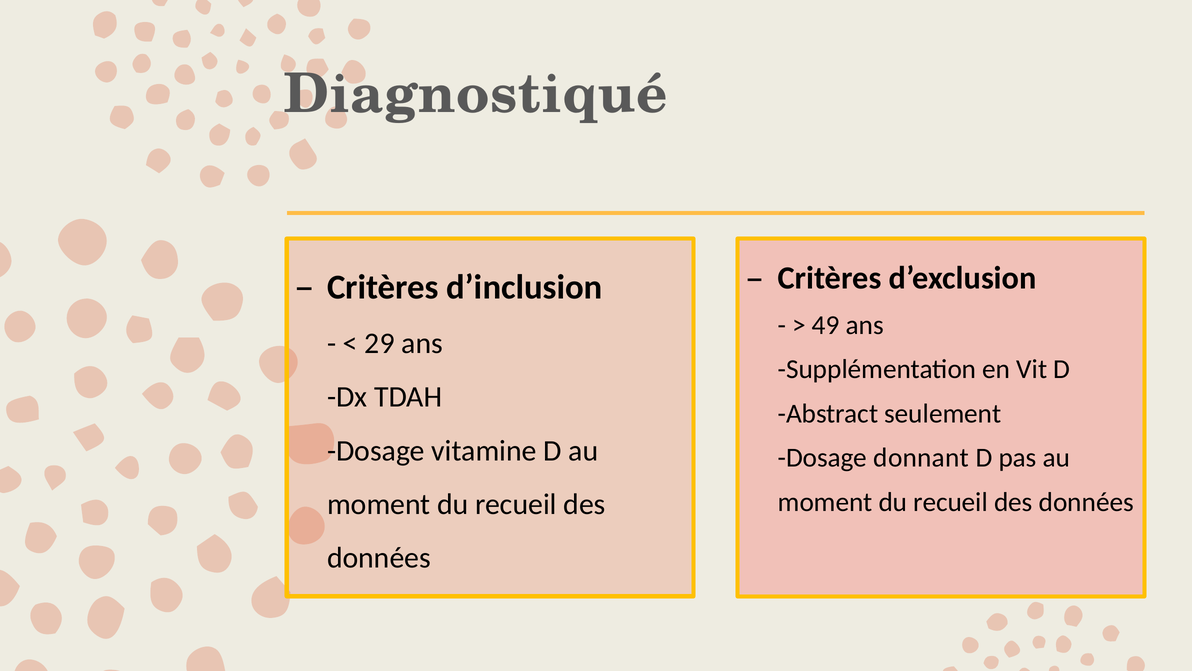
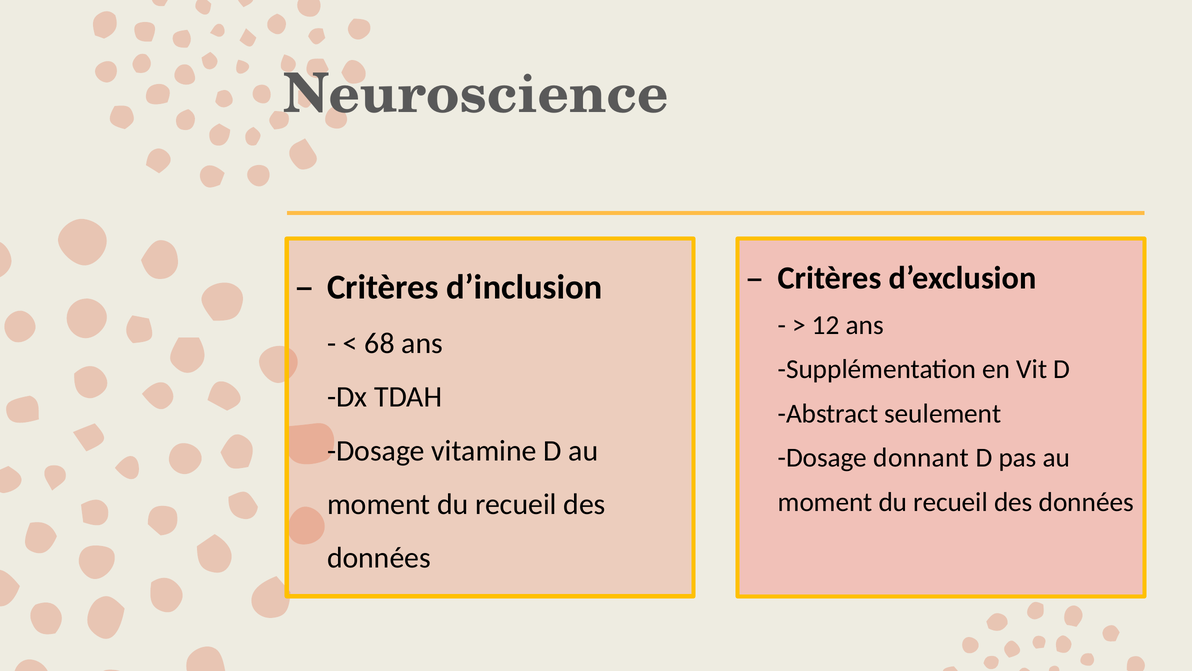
Diagnostiqué: Diagnostiqué -> Neuroscience (476, 94)
49: 49 -> 12 (826, 325)
29: 29 -> 68 (380, 343)
